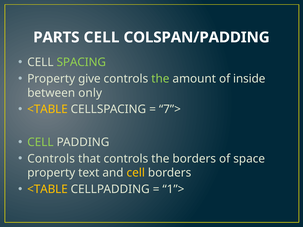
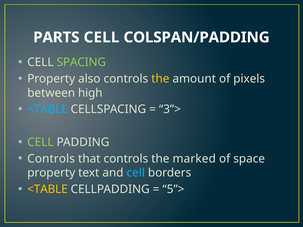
give: give -> also (89, 79)
the colour: light green -> yellow (160, 79)
inside: inside -> pixels (249, 79)
only: only -> high (90, 93)
<TABLE colour: yellow -> light blue (47, 109)
7”>: 7”> -> 3”> (170, 109)
the borders: borders -> marked (194, 159)
cell colour: yellow -> light blue (136, 173)
1”>: 1”> -> 5”> (173, 189)
